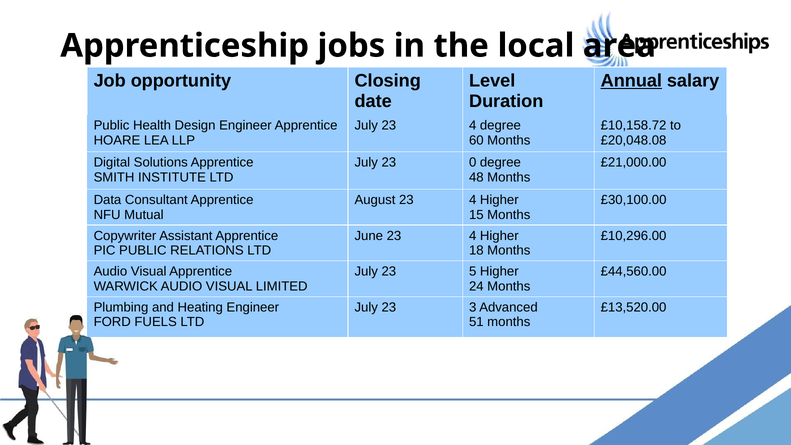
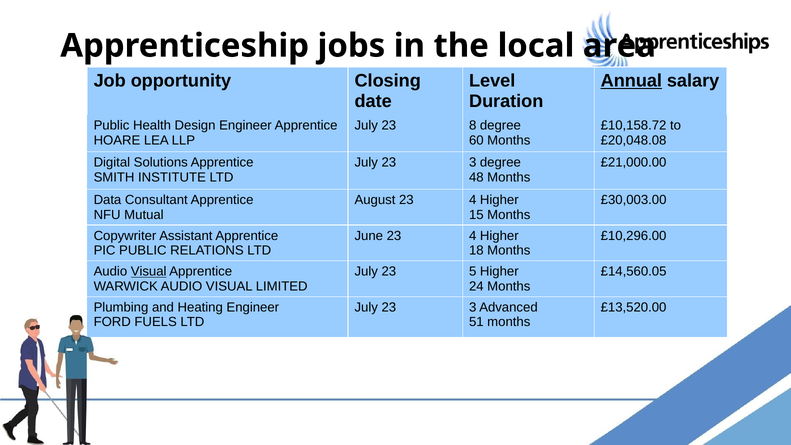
July 23 4: 4 -> 8 (473, 126)
0: 0 -> 3 (473, 162)
£30,100.00: £30,100.00 -> £30,003.00 (634, 200)
Visual underline: none -> present (149, 272)
£44,560.00: £44,560.00 -> £14,560.05 (634, 272)
